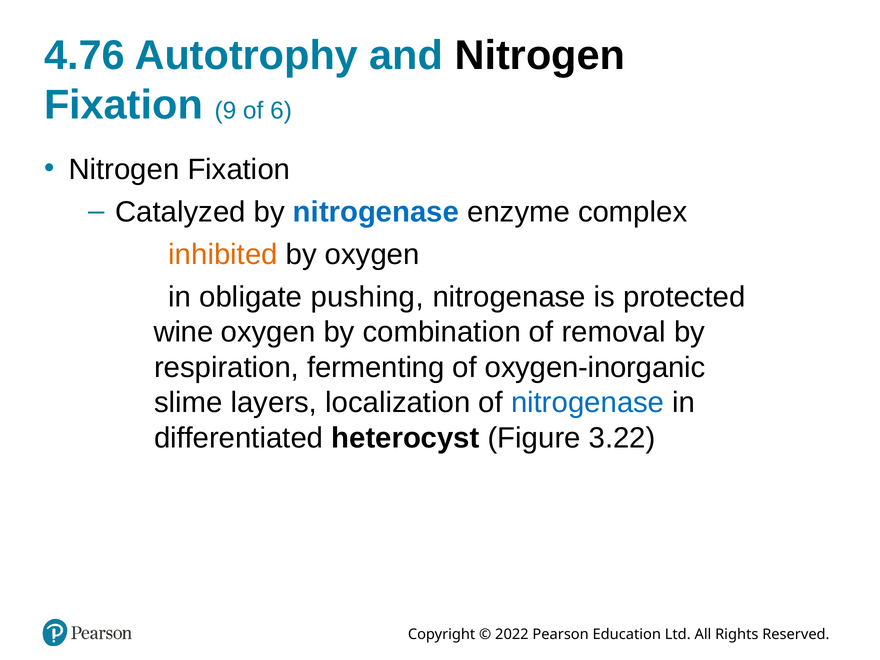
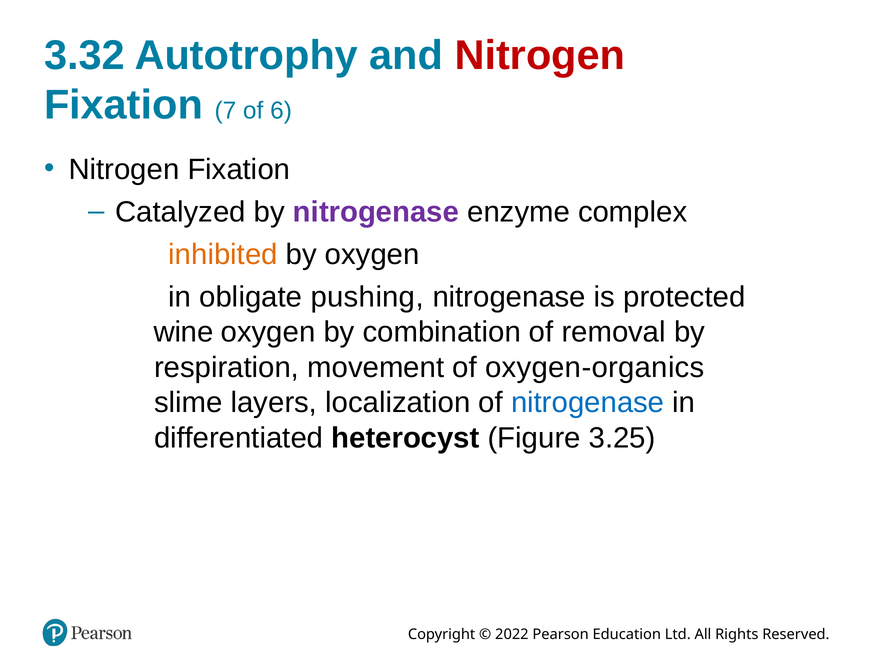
4.76: 4.76 -> 3.32 (84, 55)
Nitrogen colour: black -> red (540, 55)
9: 9 -> 7 (225, 111)
nitrogenase colour: blue -> purple (376, 212)
fermenting: fermenting -> movement (376, 367)
oxygen-inorganic: oxygen-inorganic -> oxygen-organics (595, 367)
3.22: 3.22 -> 3.25 (622, 438)
